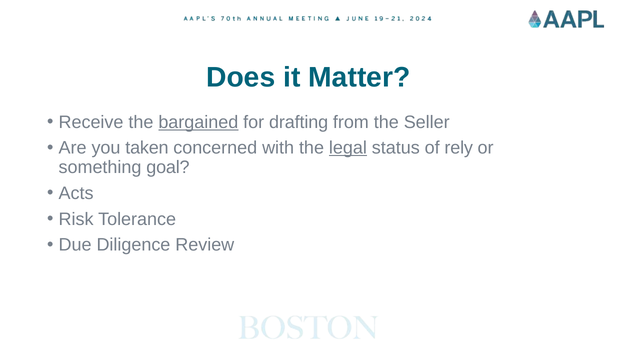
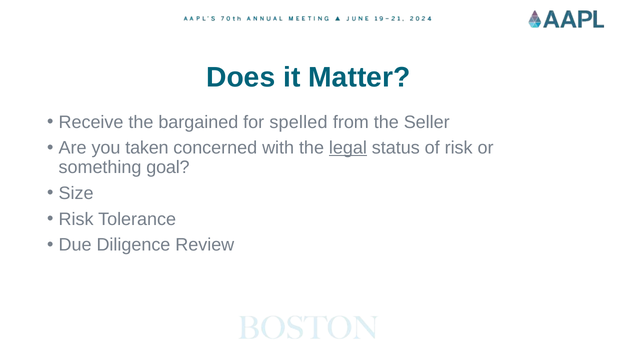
bargained underline: present -> none (198, 122)
drafting: drafting -> spelled (298, 122)
of rely: rely -> risk (459, 148)
Acts: Acts -> Size (76, 193)
